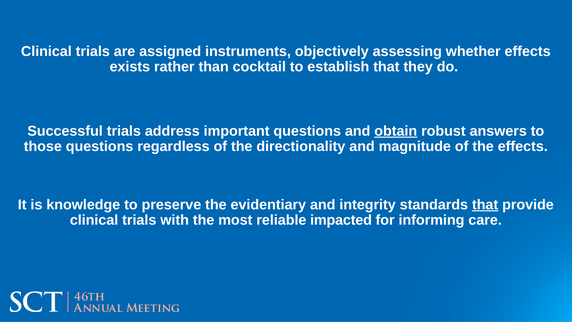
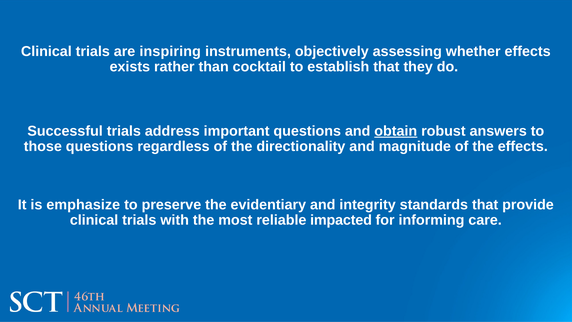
assigned: assigned -> inspiring (170, 51)
knowledge: knowledge -> emphasize (83, 205)
that underline: present -> none (485, 205)
